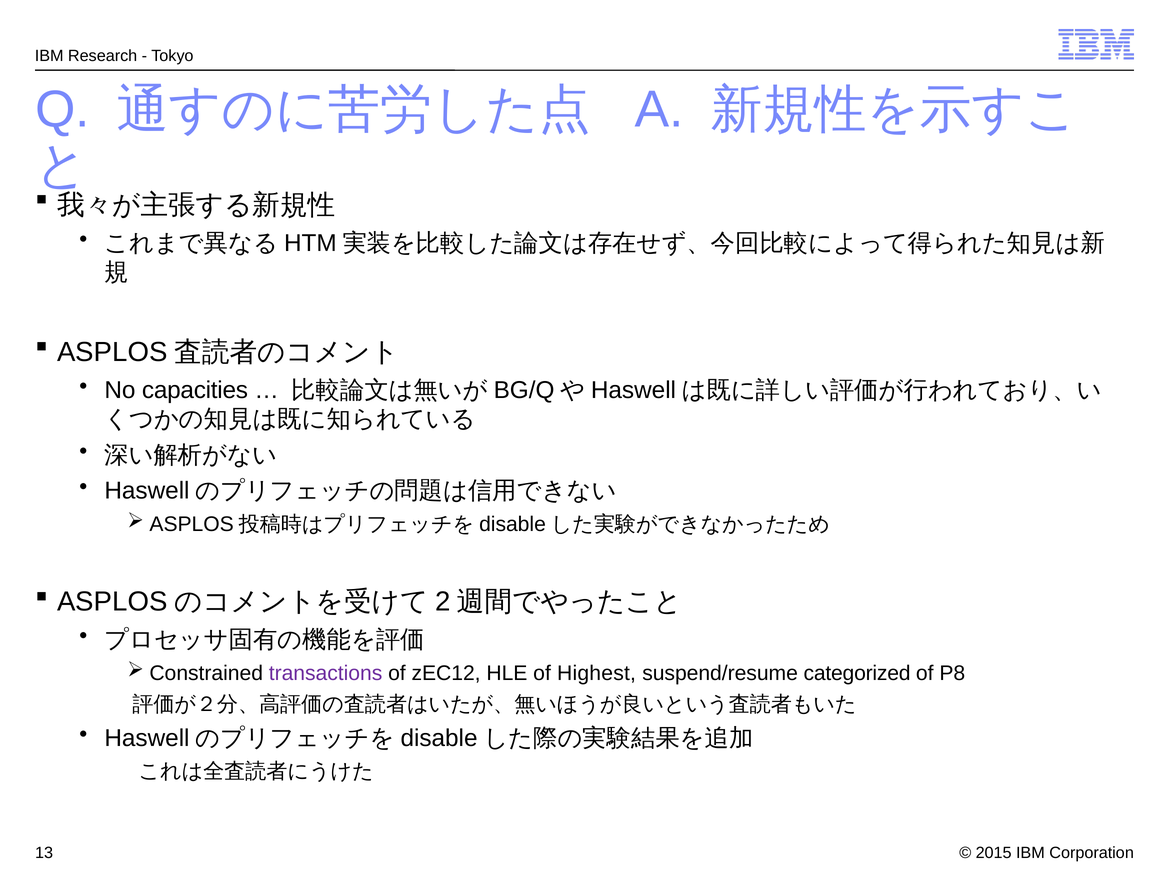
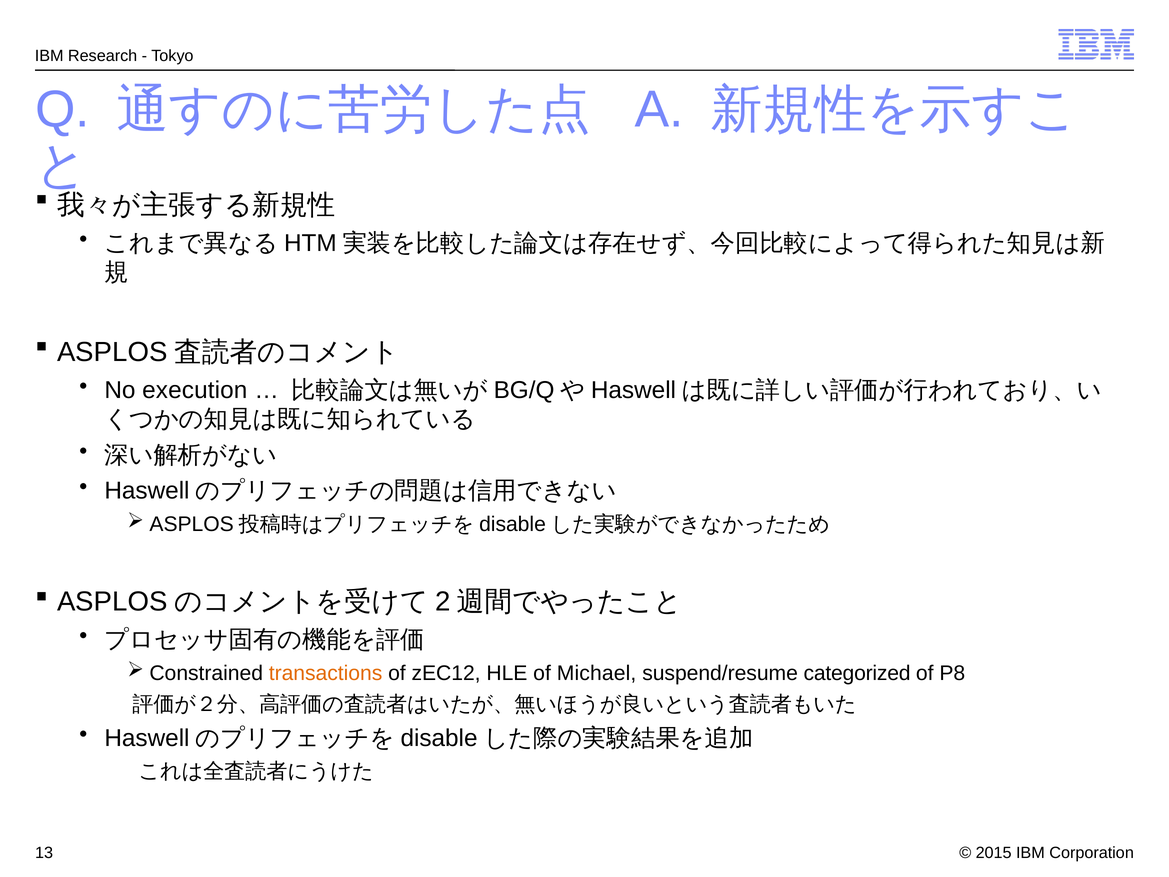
capacities: capacities -> execution (195, 390)
transactions colour: purple -> orange (326, 673)
Highest: Highest -> Michael (597, 673)
